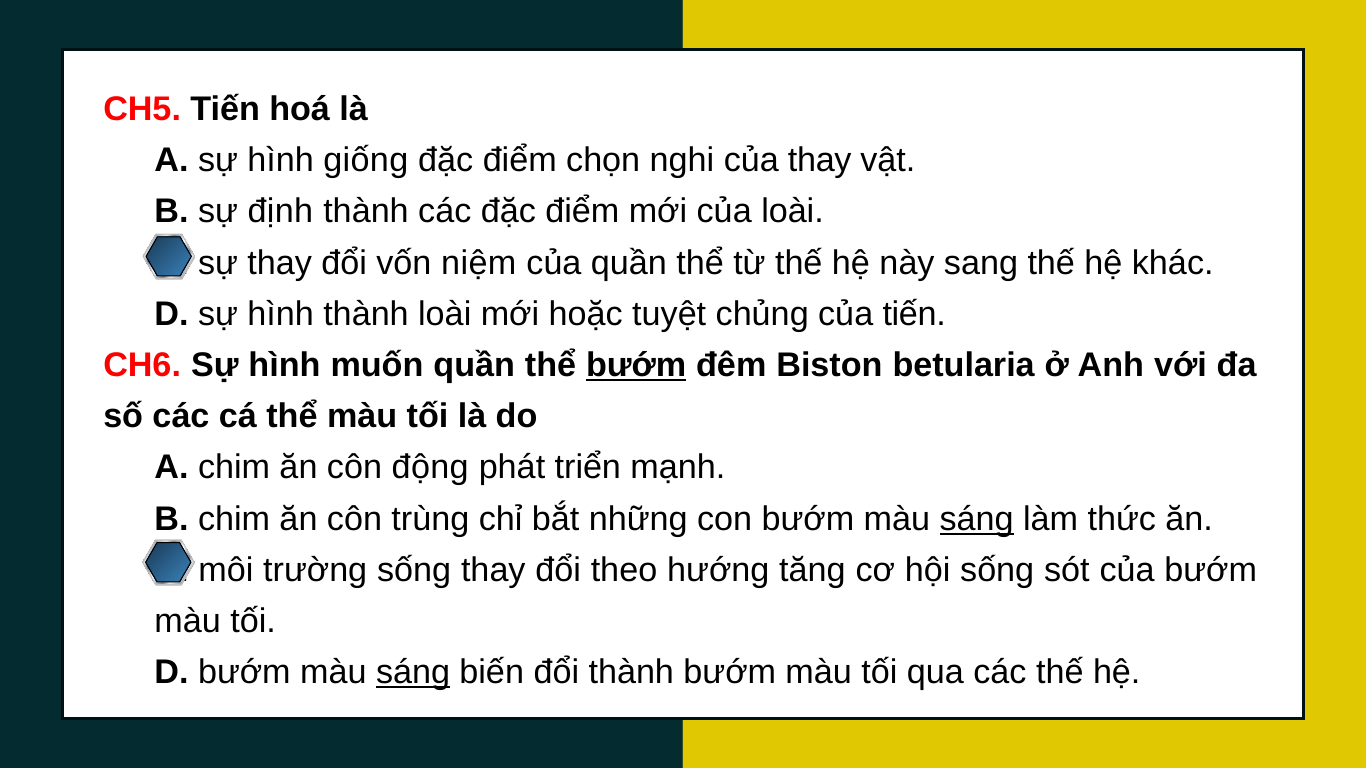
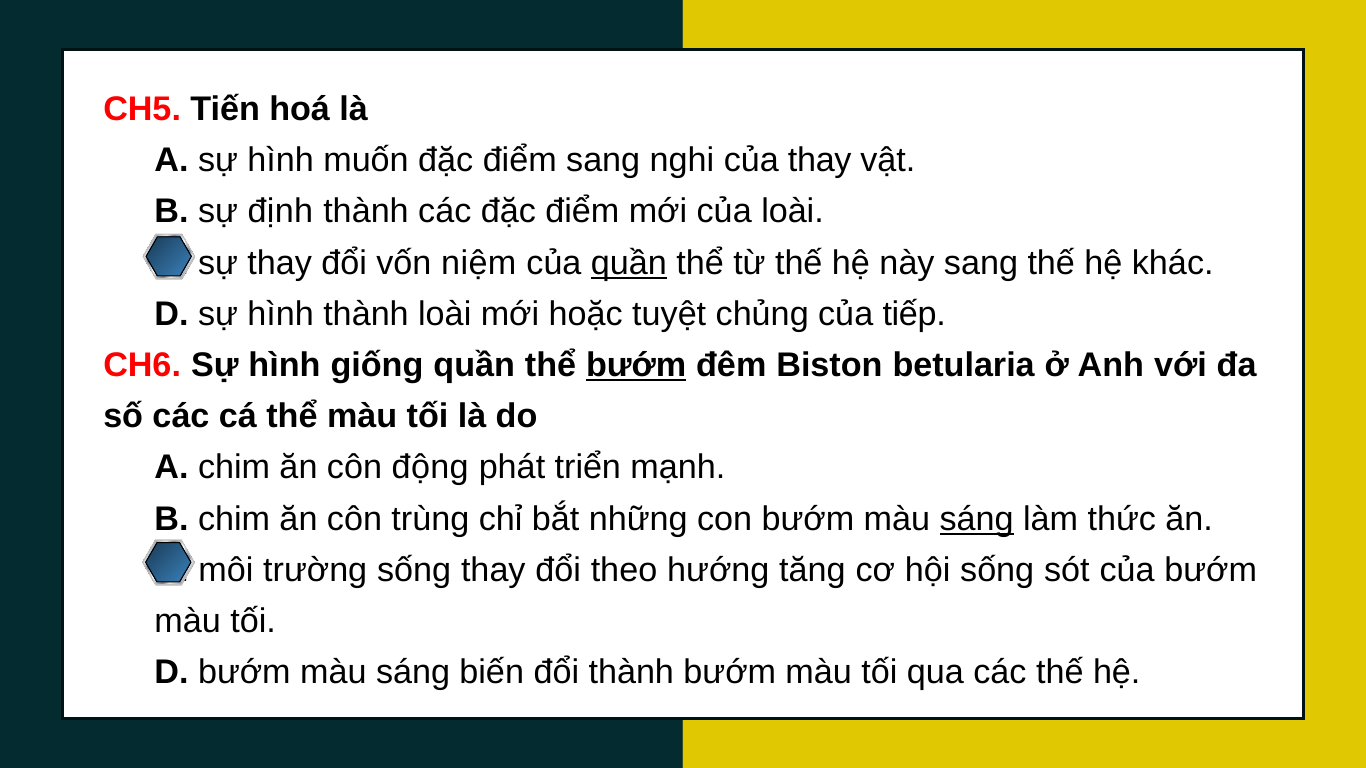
giống: giống -> muốn (366, 161)
điểm chọn: chọn -> sang (603, 161)
quần underline: none -> present (629, 263)
của tiến: tiến -> tiếp (914, 314)
muốn: muốn -> giống (377, 365)
sáng underline: present -> none (413, 673)
